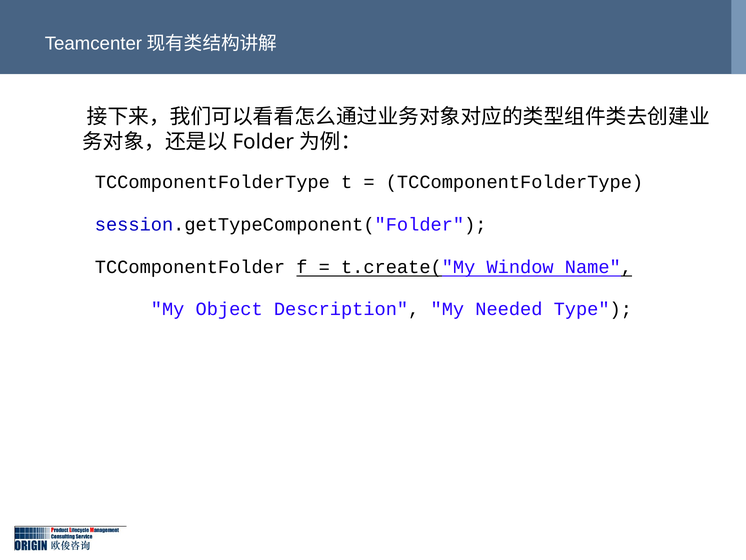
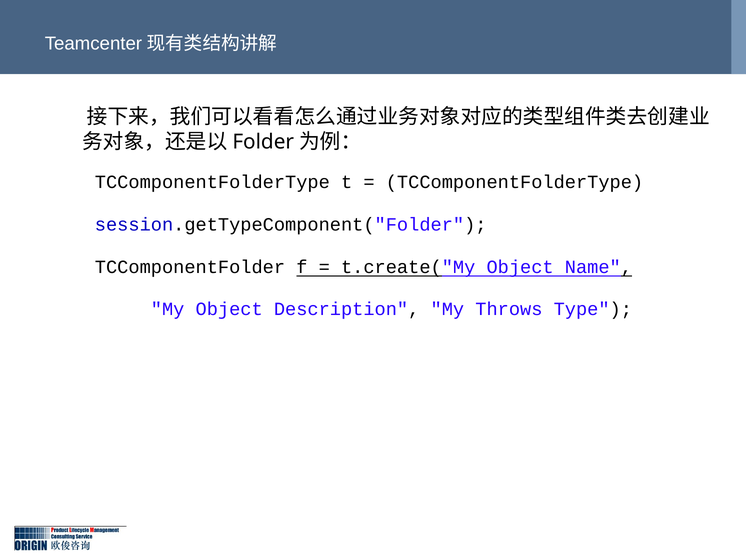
t.create("My Window: Window -> Object (520, 267)
Needed: Needed -> Throws (509, 309)
